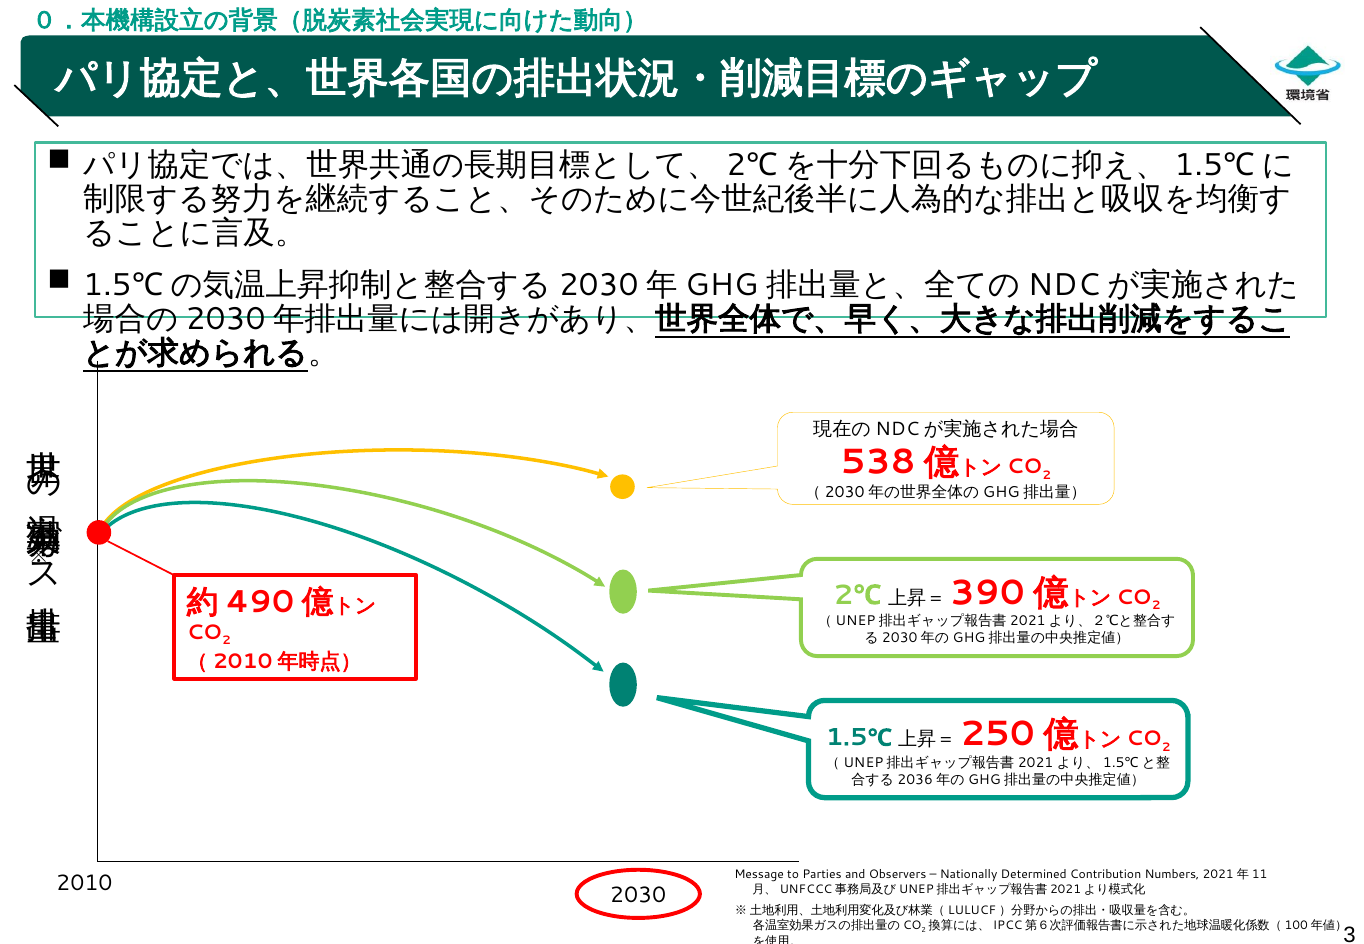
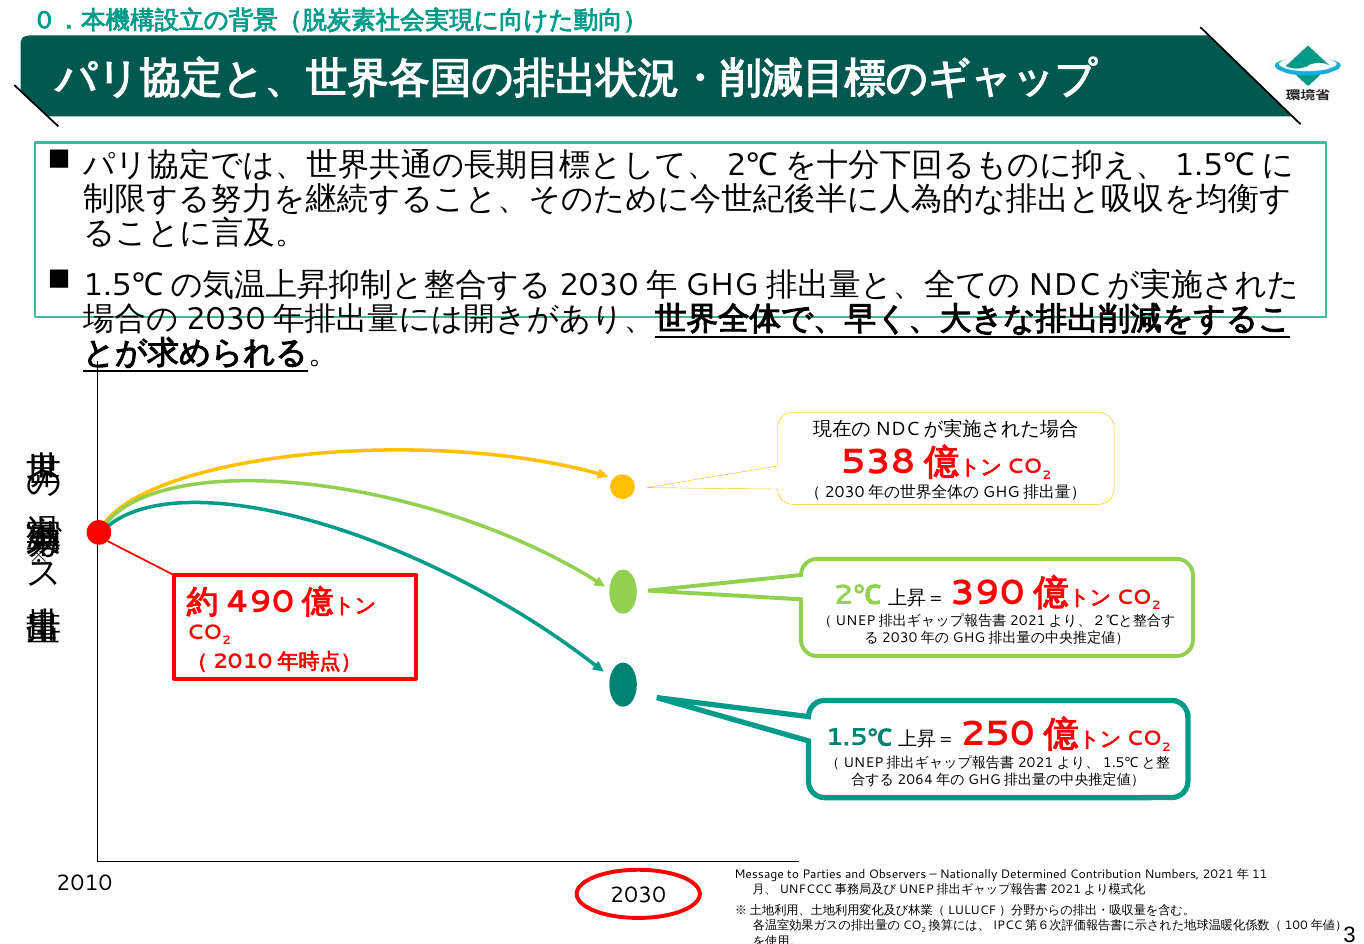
2036: 2036 -> 2064 (915, 780)
